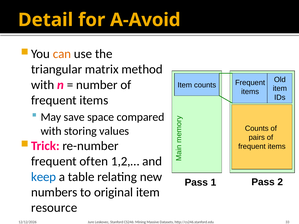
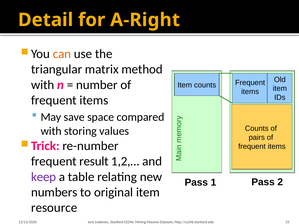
A-Avoid: A-Avoid -> A-Right (145, 20)
often: often -> result (94, 162)
keep colour: blue -> purple (44, 177)
